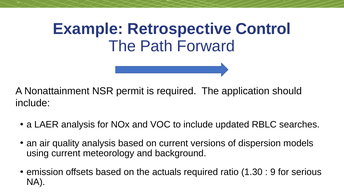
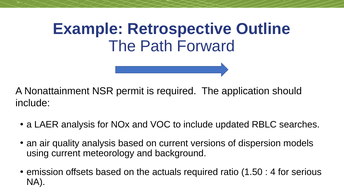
Control: Control -> Outline (263, 29)
1.30: 1.30 -> 1.50 (252, 172)
9: 9 -> 4 (273, 172)
